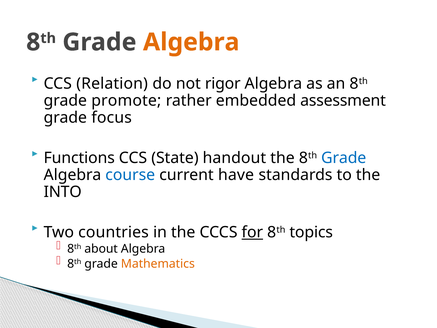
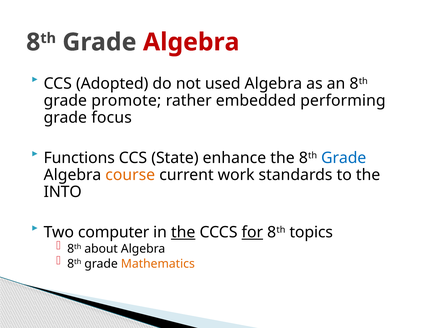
Algebra colour: orange -> red (191, 42)
Relation: Relation -> Adopted (112, 84)
rigor: rigor -> used (223, 84)
assessment: assessment -> performing (343, 101)
handout: handout -> enhance (234, 158)
course colour: blue -> orange (130, 175)
have: have -> work (236, 175)
countries: countries -> computer (114, 232)
the underline: none -> present (183, 232)
